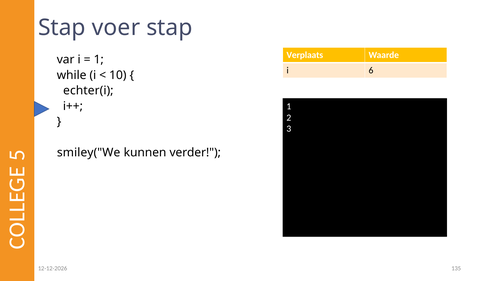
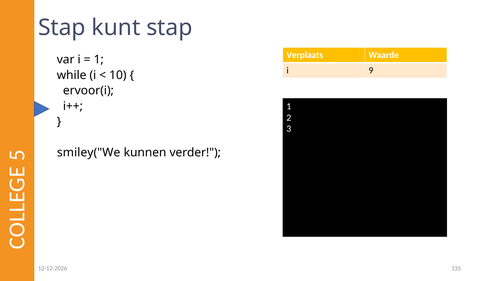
voer: voer -> kunt (116, 28)
6: 6 -> 9 (371, 70)
echter(i: echter(i -> ervoor(i (88, 91)
